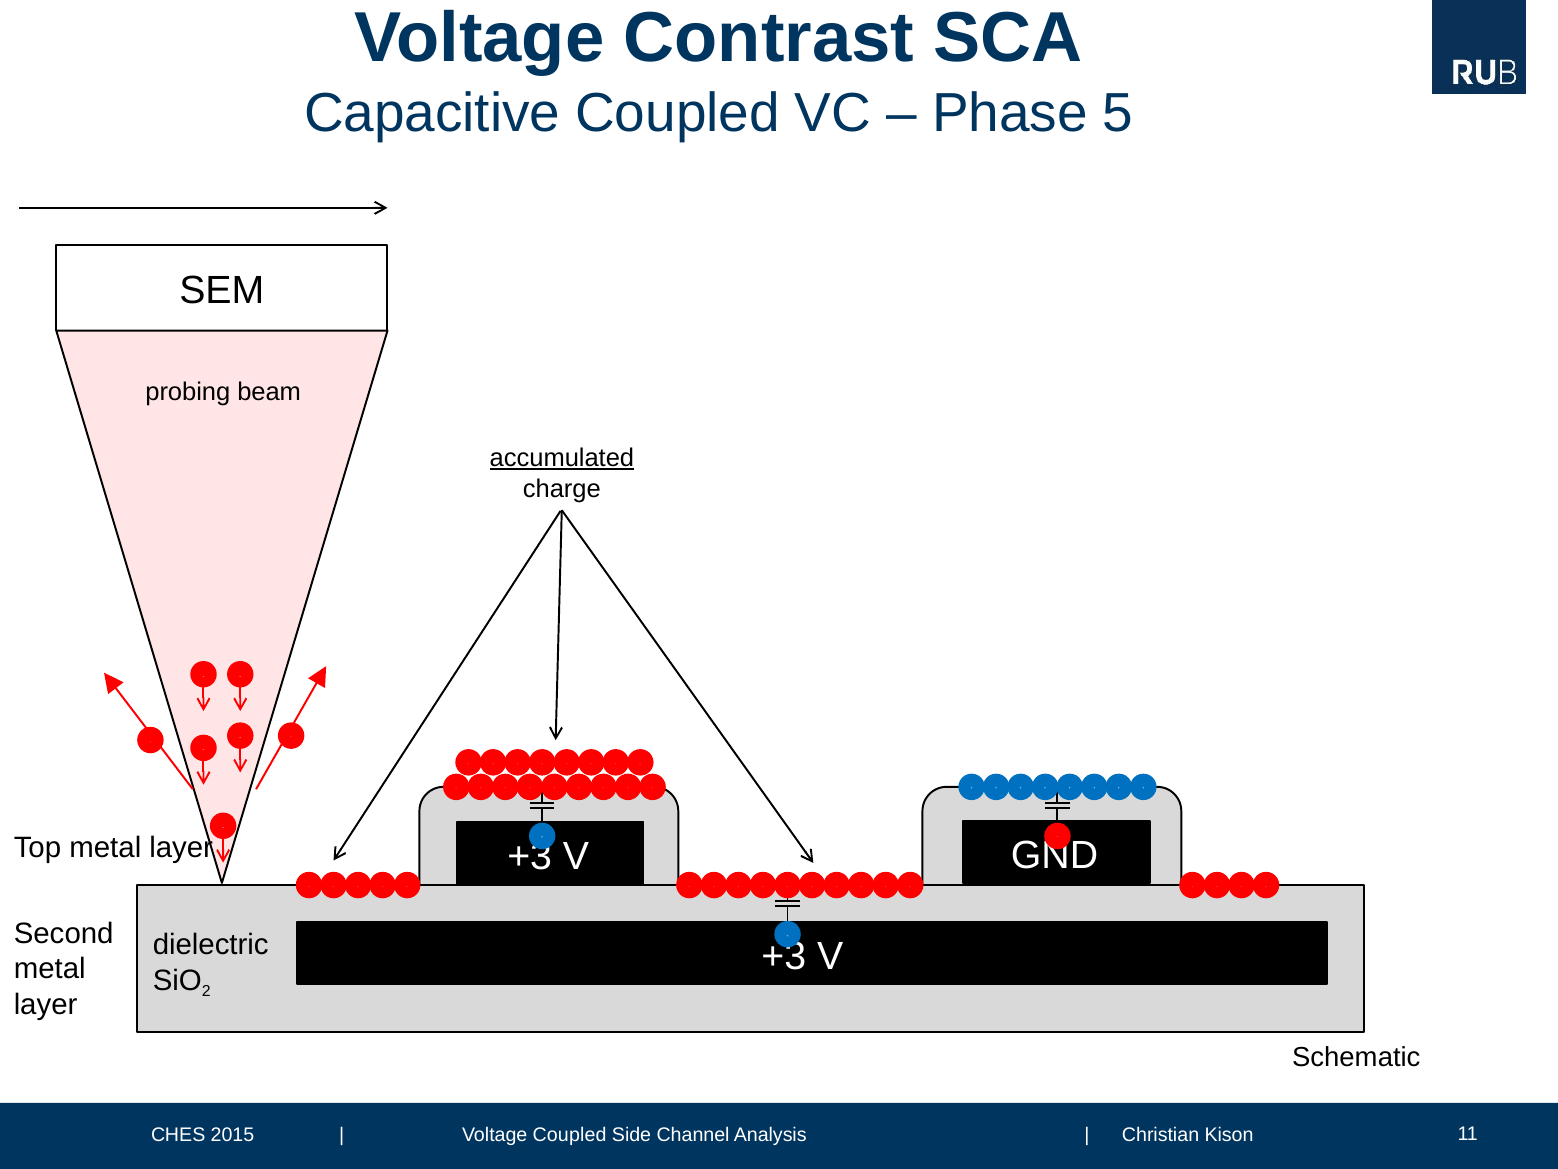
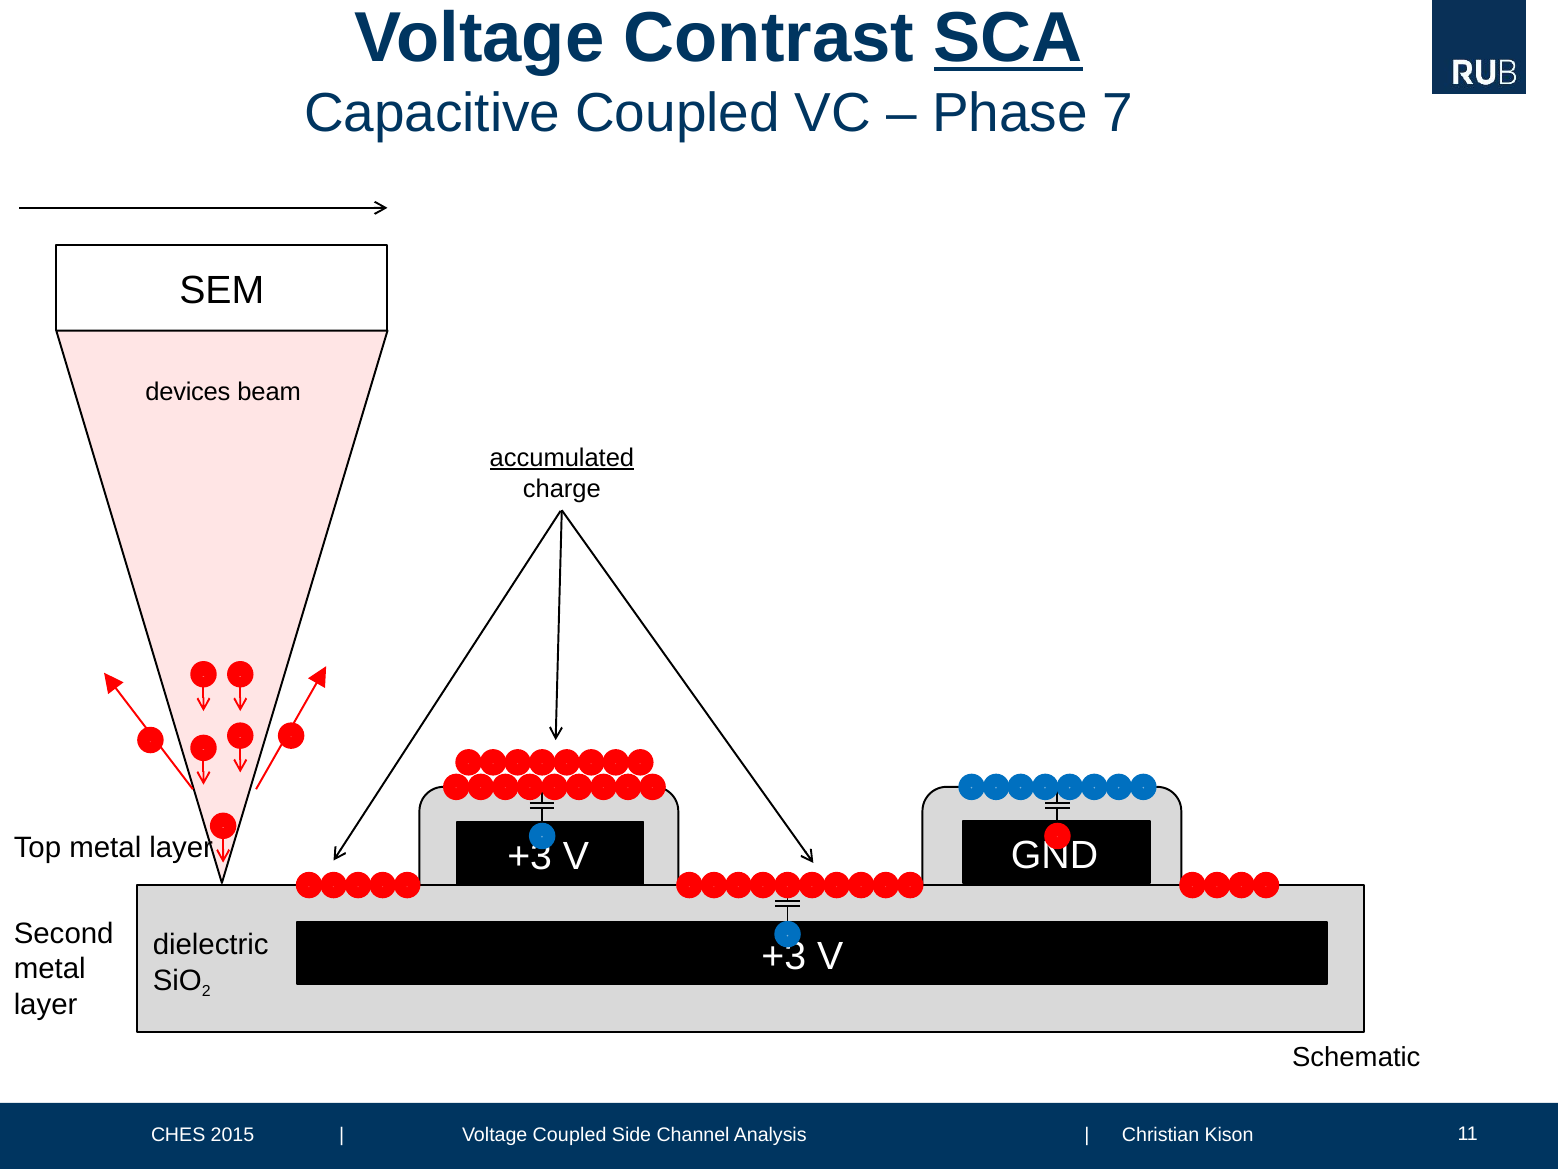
SCA underline: none -> present (1008, 39)
5: 5 -> 7 (1118, 113)
probing: probing -> devices (188, 392)
